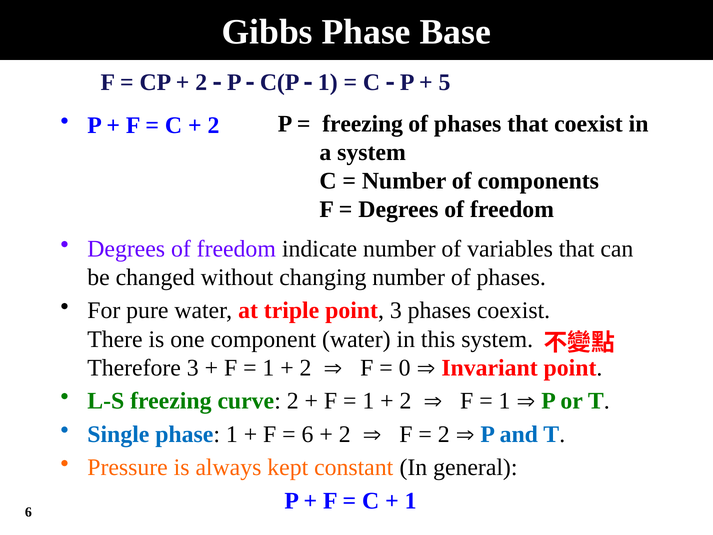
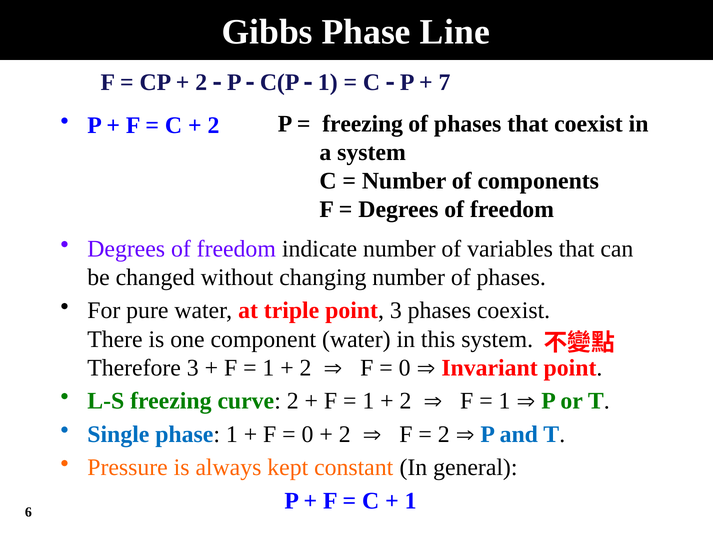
Base: Base -> Line (455, 32)
5: 5 -> 7 (445, 82)
6: 6 -> 0 (308, 434)
